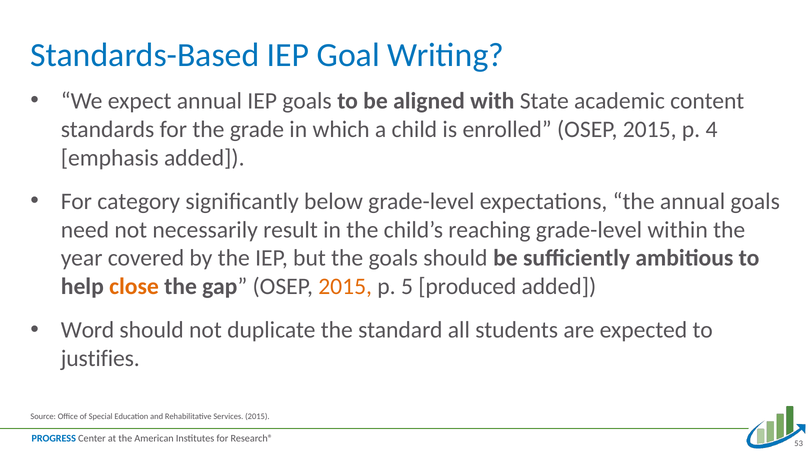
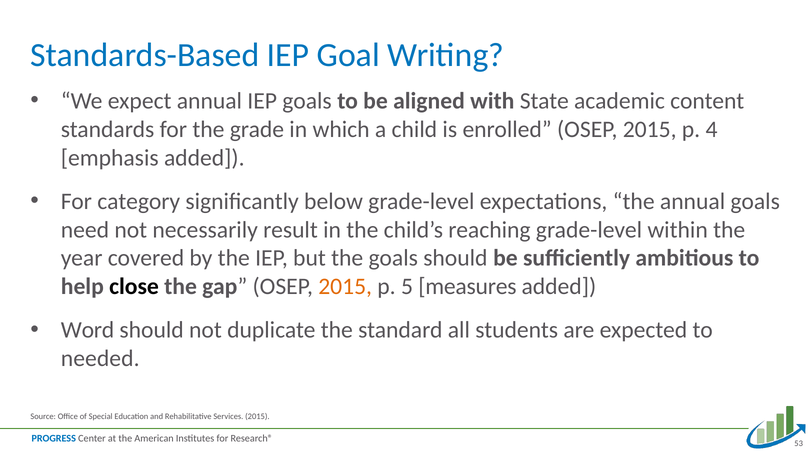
close colour: orange -> black (134, 287)
produced: produced -> measures (467, 287)
justifies: justifies -> needed (100, 359)
